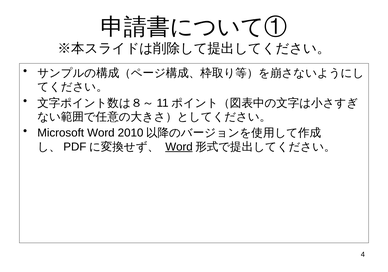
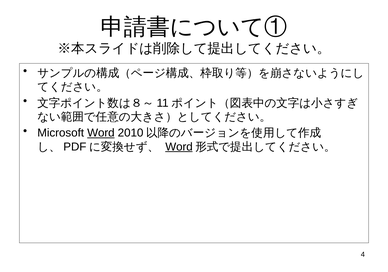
Word underline: none -> present (101, 133)
